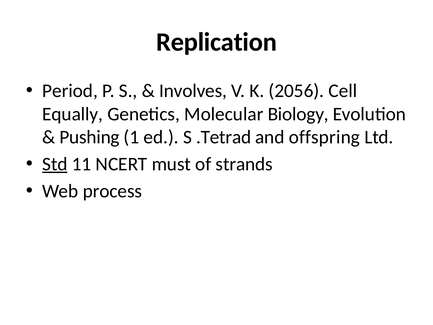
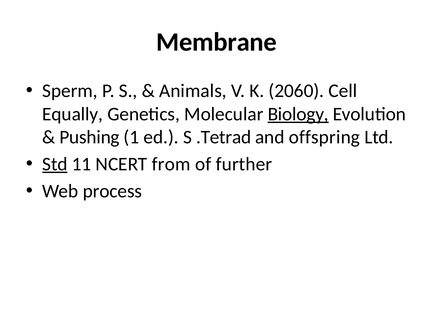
Replication: Replication -> Membrane (217, 42)
Period: Period -> Sperm (70, 91)
Involves: Involves -> Animals (193, 91)
2056: 2056 -> 2060 (296, 91)
Biology underline: none -> present (298, 114)
must: must -> from (171, 164)
strands: strands -> further (244, 164)
